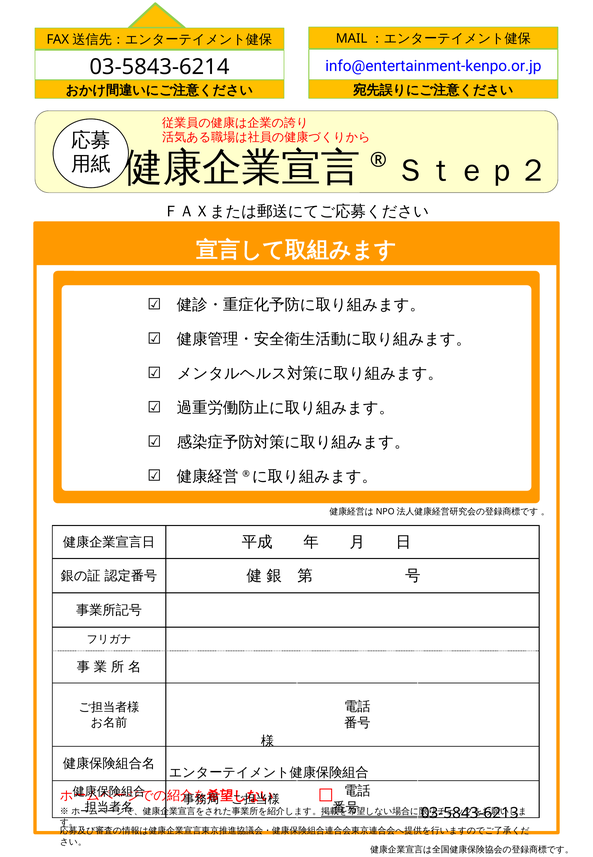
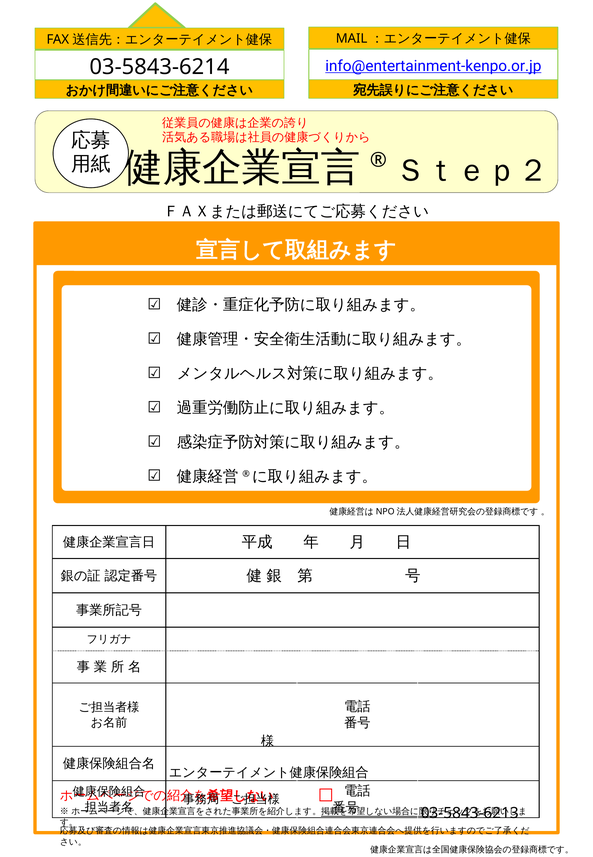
info@entertainment-kenpo.or.jp underline: none -> present (433, 66)
